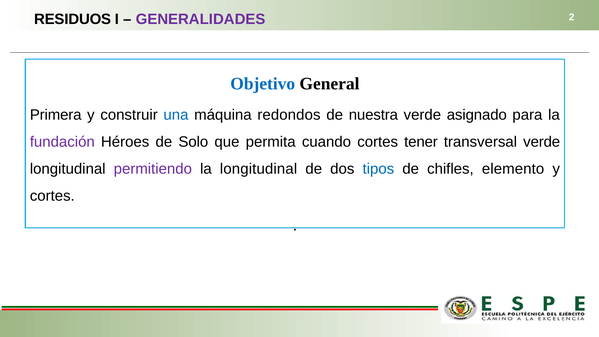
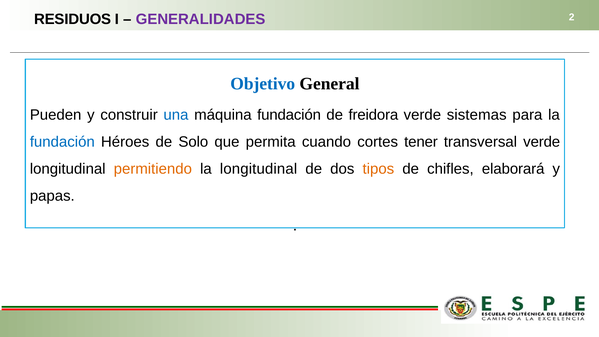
Primera: Primera -> Pueden (56, 115)
máquina redondos: redondos -> fundación (289, 115)
nuestra: nuestra -> freidora (373, 115)
asignado: asignado -> sistemas (477, 115)
fundación colour: purple -> blue (62, 142)
permitiendo colour: purple -> orange (153, 169)
tipos colour: blue -> orange (378, 169)
elemento: elemento -> elaborará (513, 169)
cortes: cortes -> papas (52, 196)
